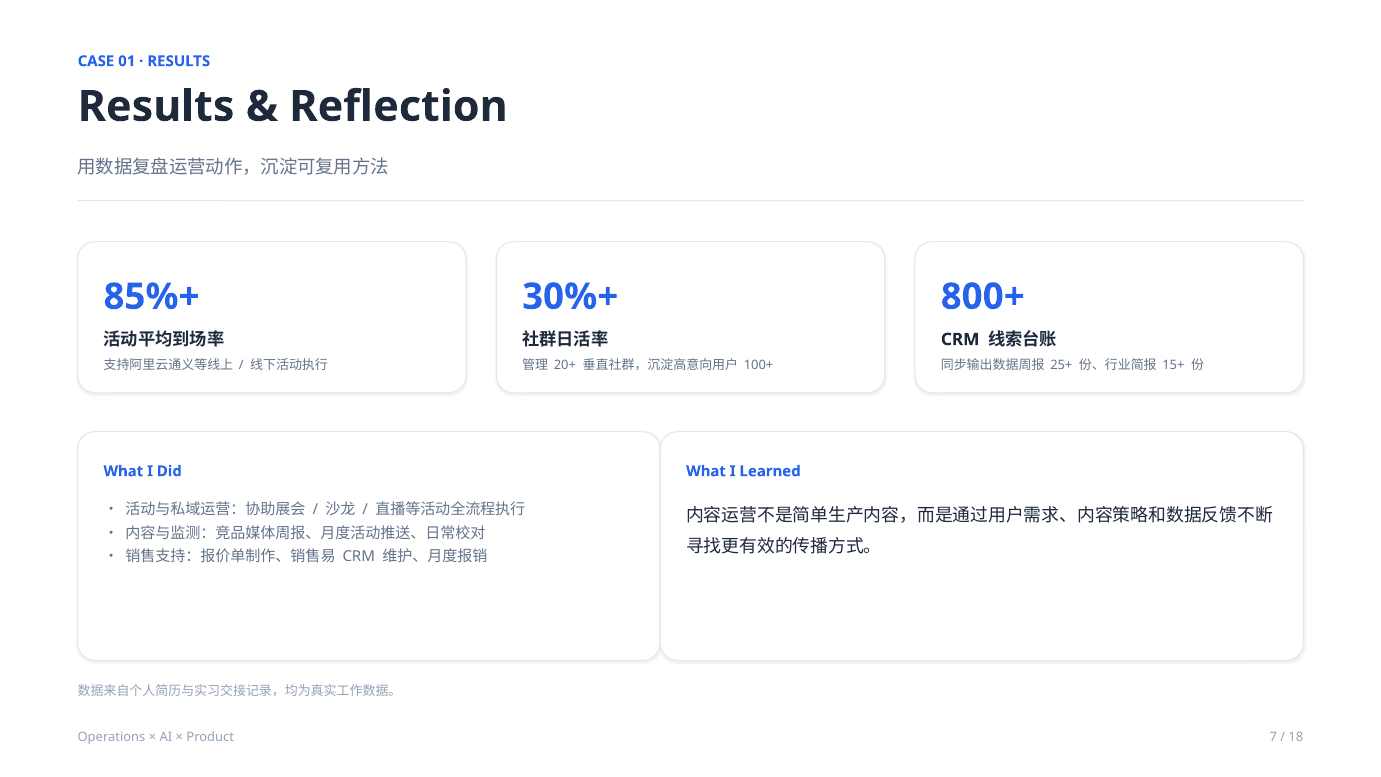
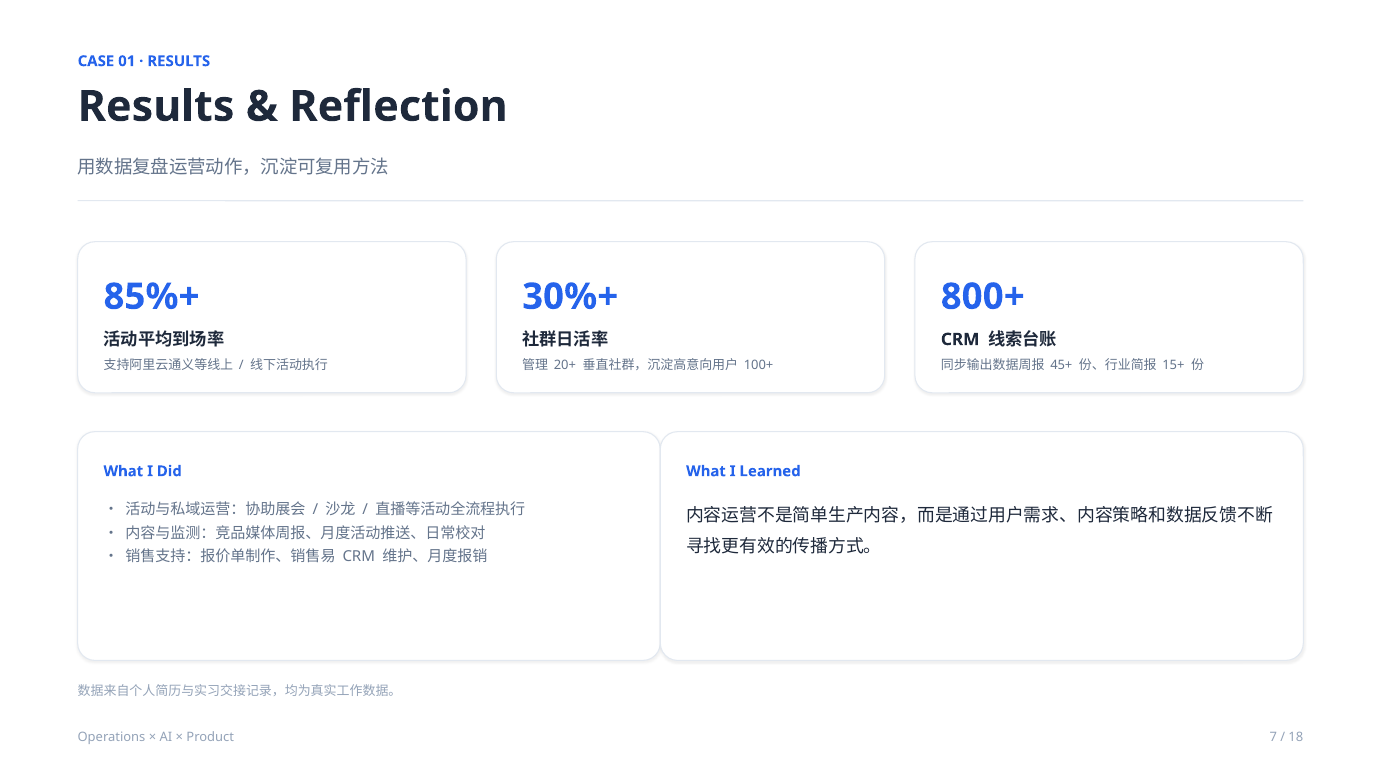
25+: 25+ -> 45+ (1061, 366)
